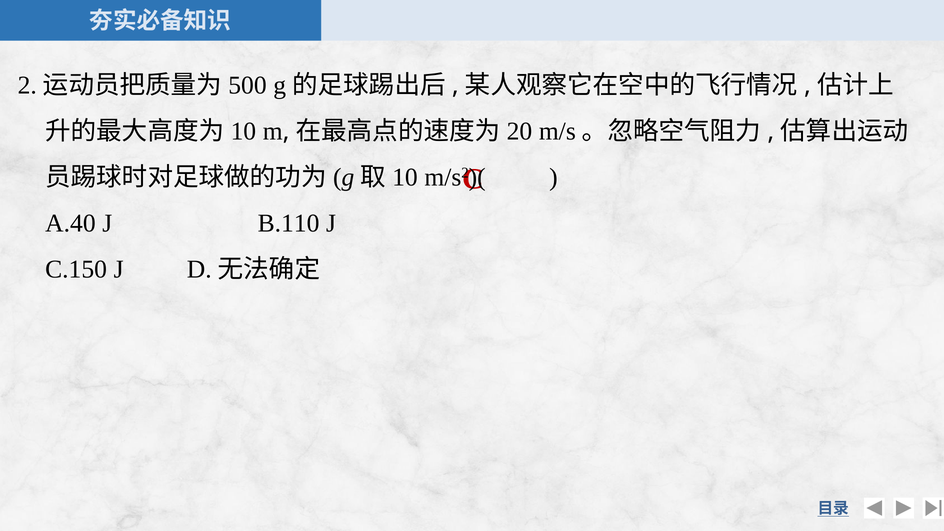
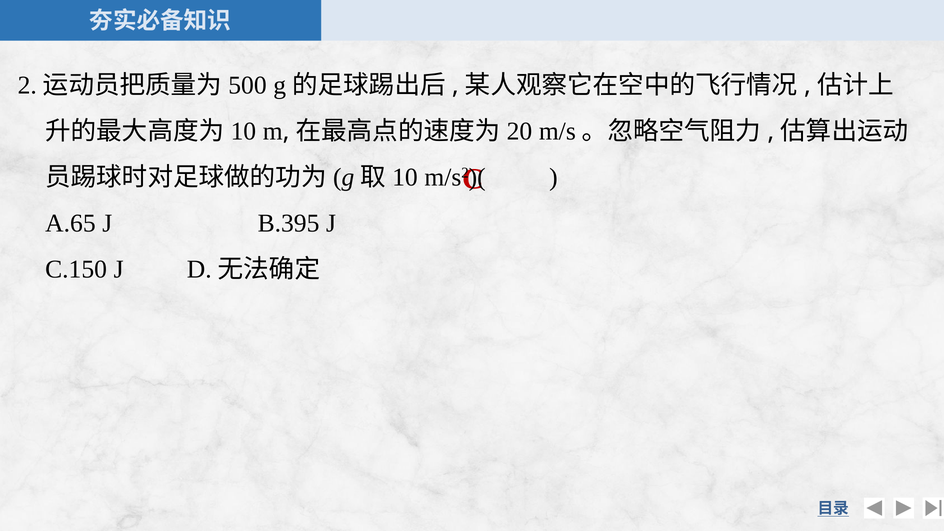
A.40: A.40 -> A.65 (70, 223)
B.110: B.110 -> B.395 (289, 223)
